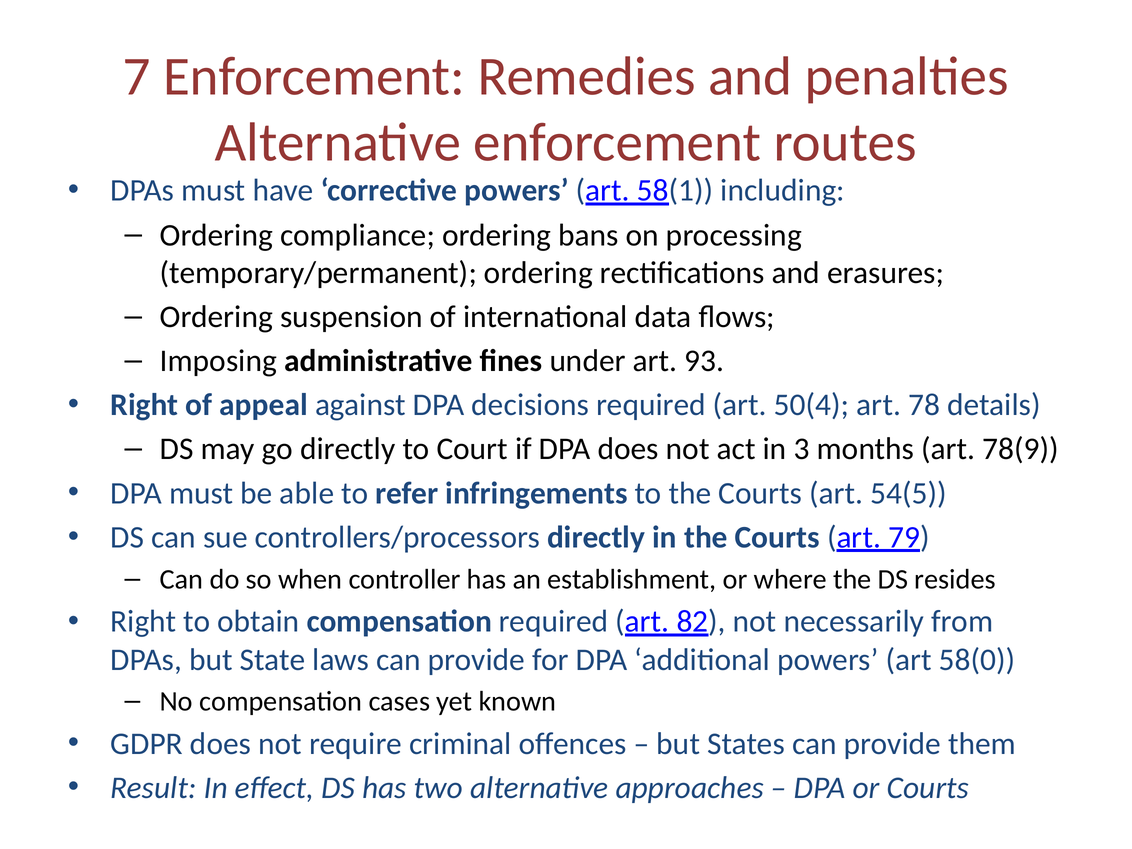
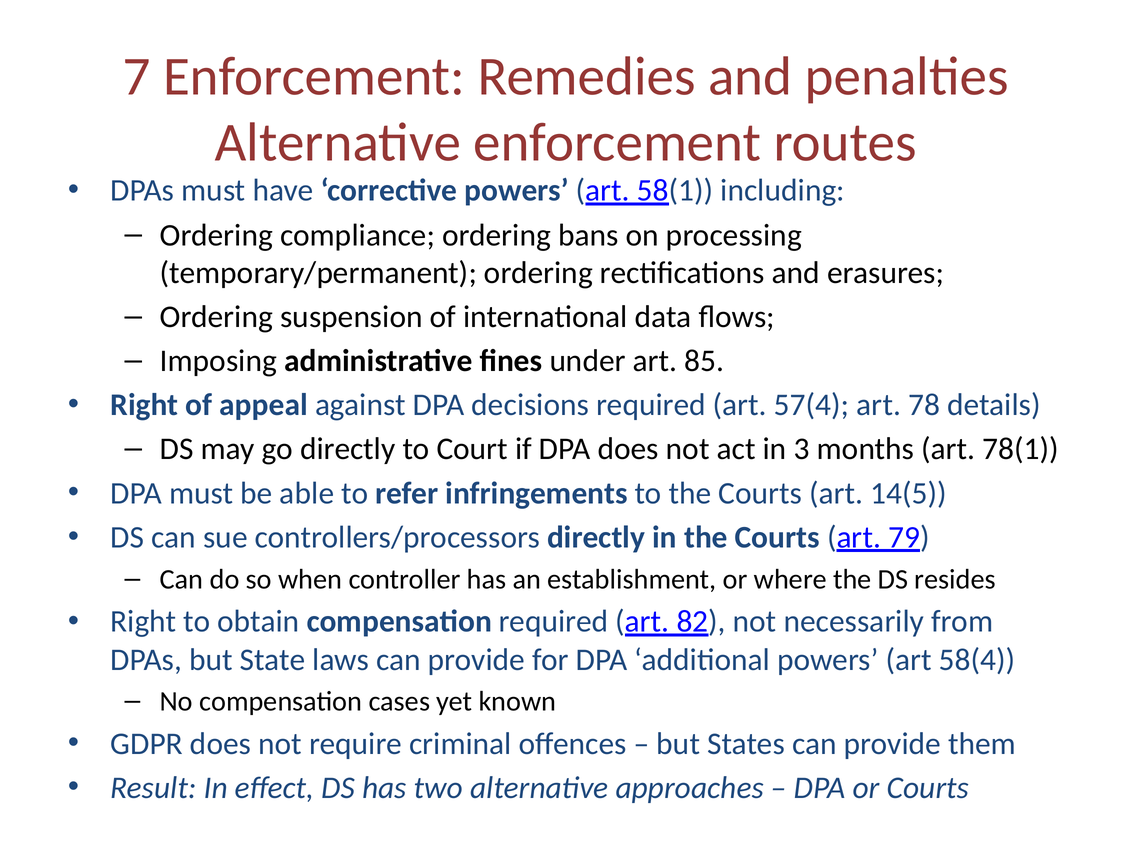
93: 93 -> 85 (704, 361)
50(4: 50(4 -> 57(4 (812, 405)
78(9: 78(9 -> 78(1 (1021, 449)
54(5: 54(5 -> 14(5 (909, 493)
58(0: 58(0 -> 58(4 (977, 660)
